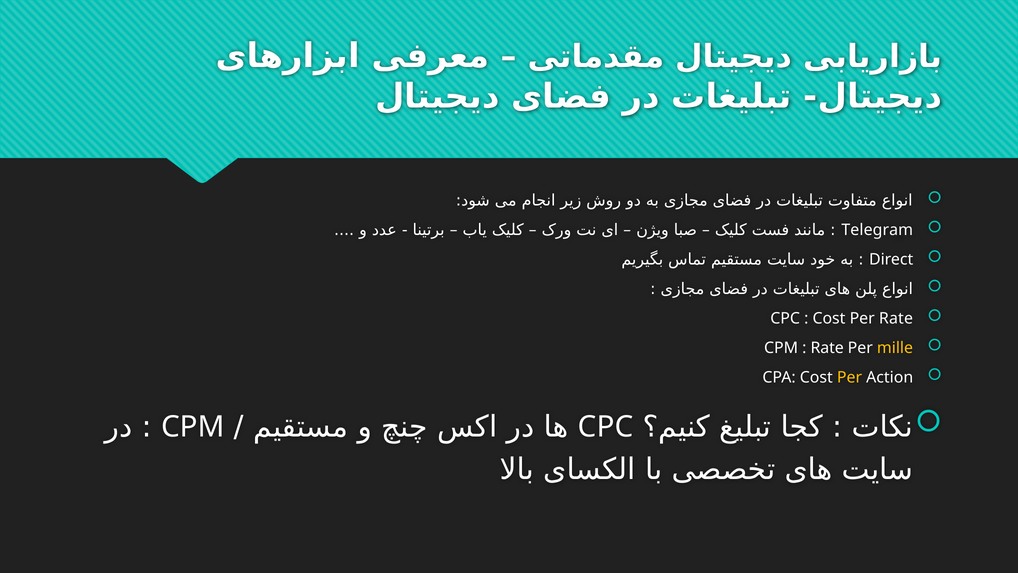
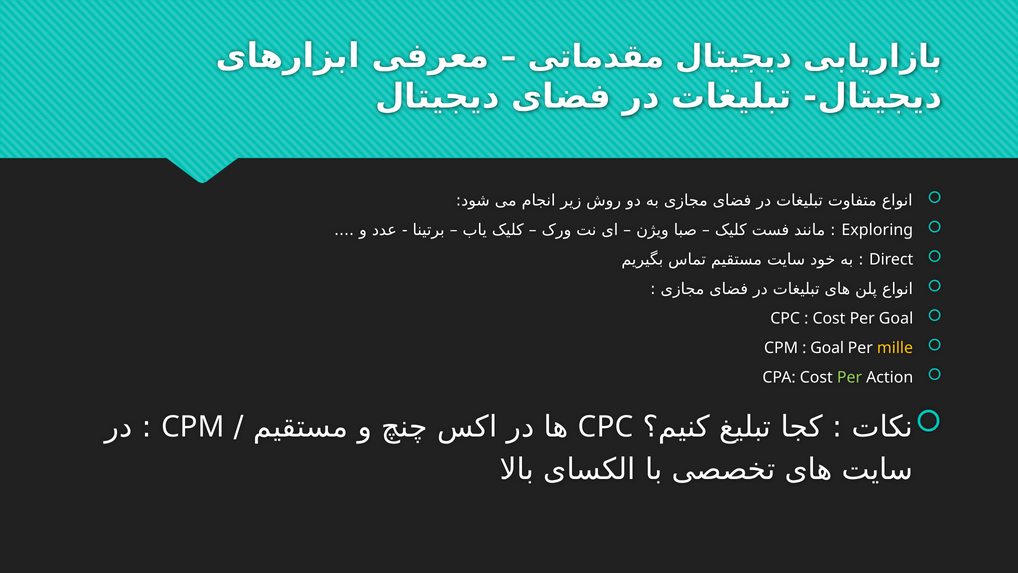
Telegram: Telegram -> Exploring (877, 230)
Per Rate: Rate -> Goal (896, 318)
Rate: Rate -> Goal (827, 348)
Per colour: yellow -> light green (850, 377)
